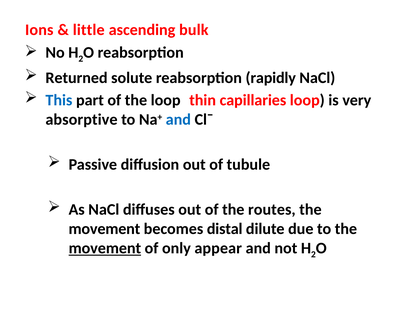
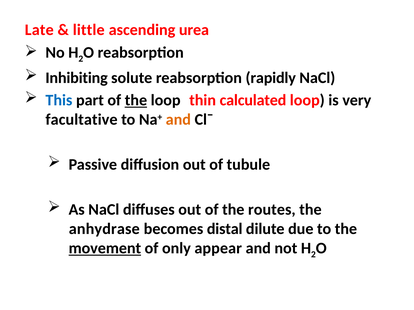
Ions: Ions -> Late (39, 30)
bulk: bulk -> urea (194, 30)
Returned: Returned -> Inhibiting (77, 78)
the underline: none -> present (136, 100)
capillaries: capillaries -> calculated (253, 100)
absorptive: absorptive -> facultative (82, 120)
and colour: blue -> orange (178, 120)
movement: movement -> anhydrase (104, 229)
